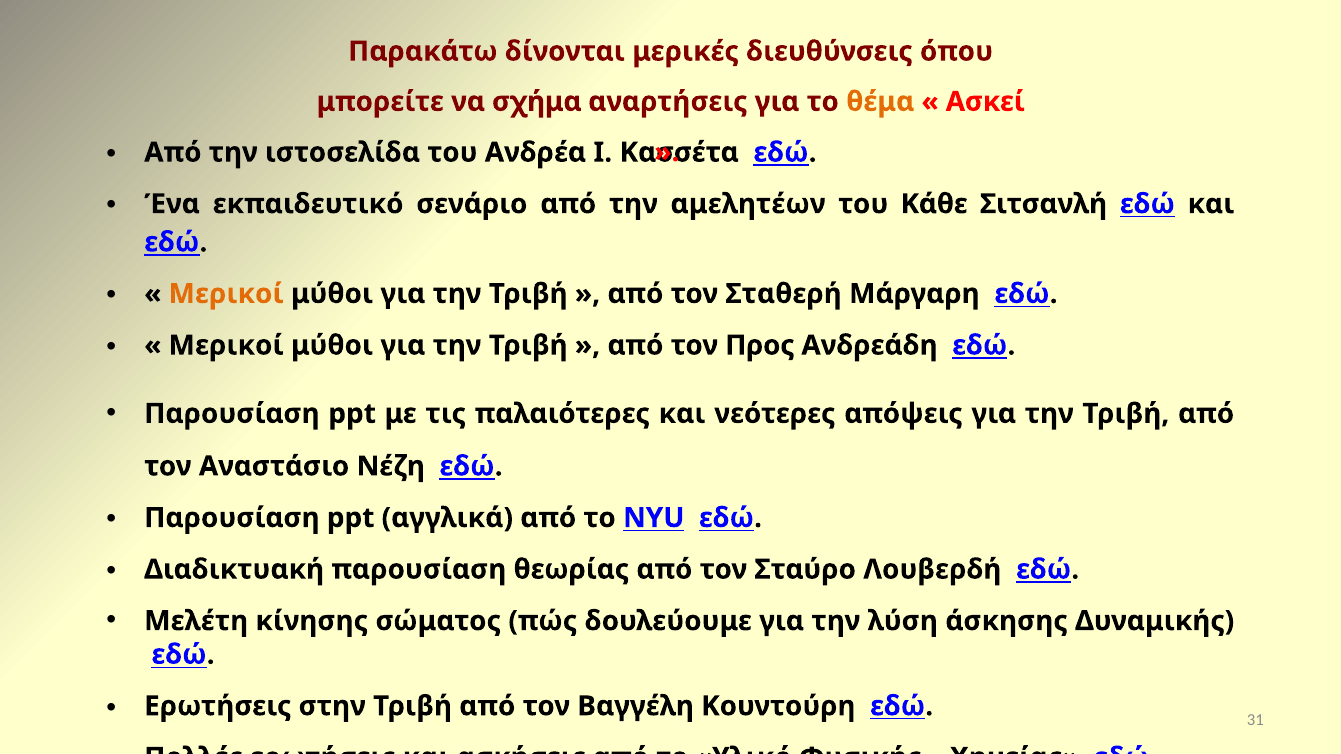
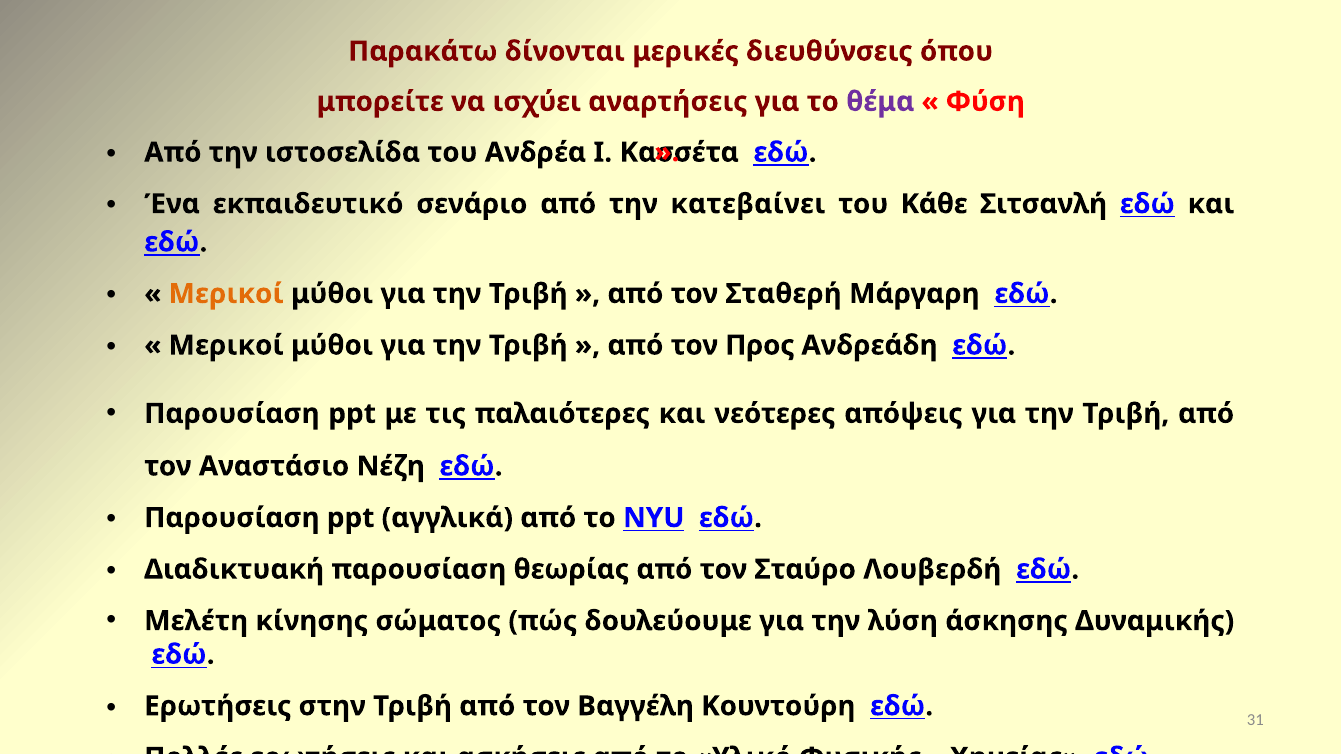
σχήμα: σχήμα -> ισχύει (537, 102)
θέμα colour: orange -> purple (880, 102)
Ασκεί: Ασκεί -> Φύση (985, 102)
αμελητέων: αμελητέων -> κατεβαίνει (748, 204)
